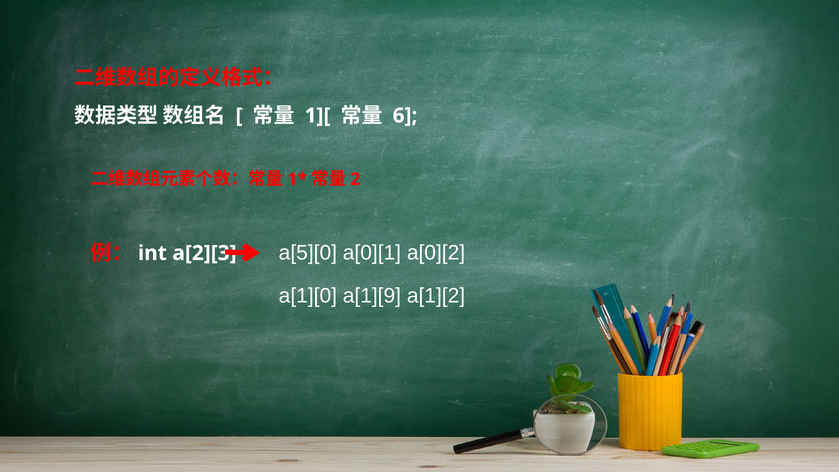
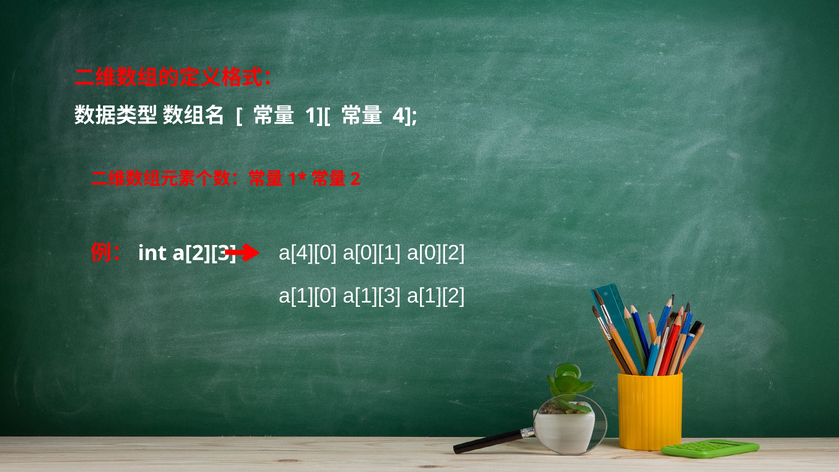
6: 6 -> 4 (405, 116)
a[5][0: a[5][0 -> a[4][0 (308, 253)
a[1][9: a[1][9 -> a[1][3 (372, 296)
